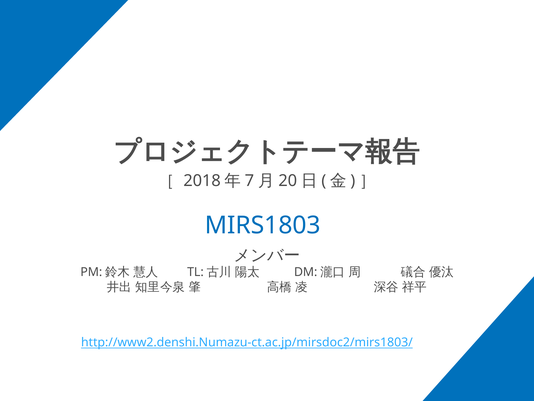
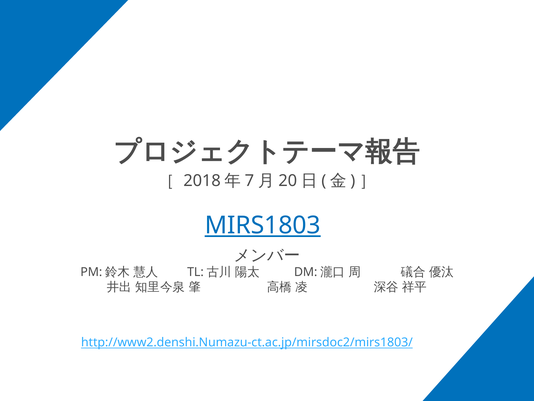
MIRS1803 underline: none -> present (263, 225)
